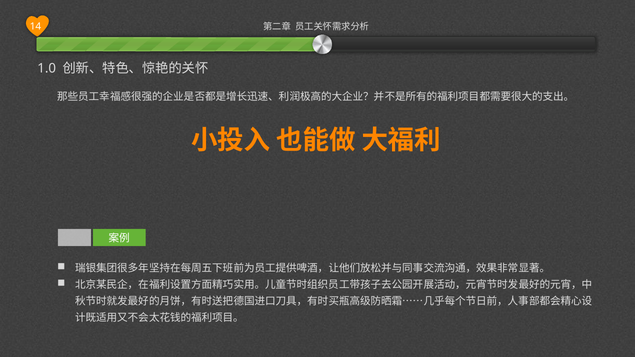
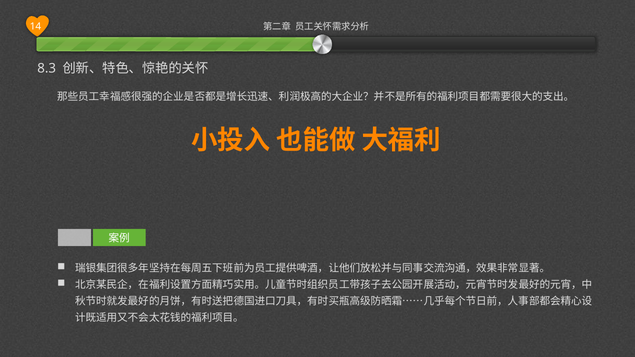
1.0: 1.0 -> 8.3 (47, 69)
